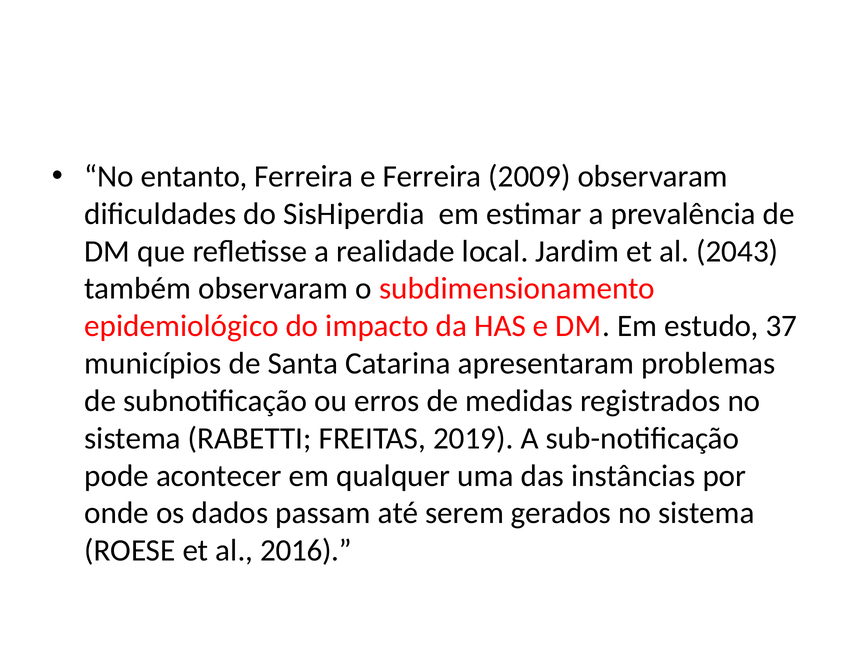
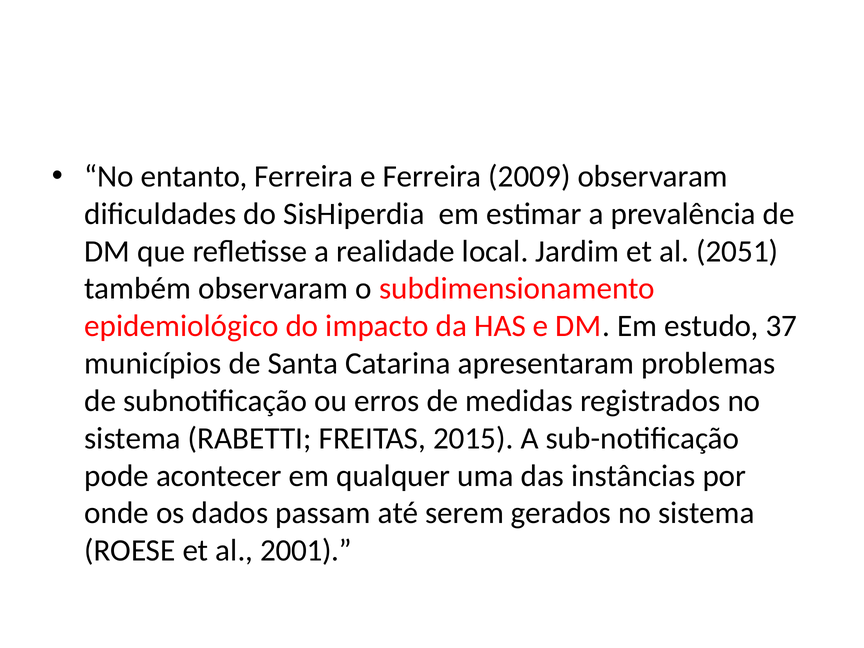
2043: 2043 -> 2051 (737, 251)
2019: 2019 -> 2015 (473, 438)
2016: 2016 -> 2001 (306, 551)
